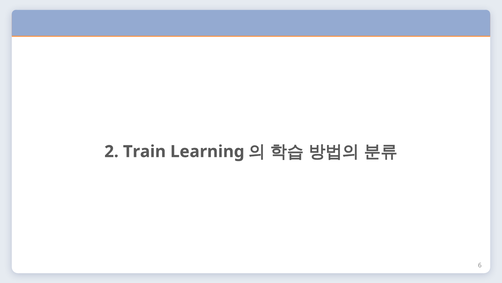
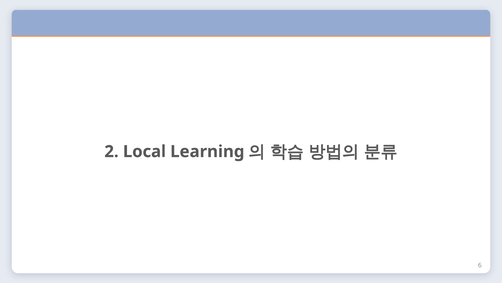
Train: Train -> Local (144, 151)
